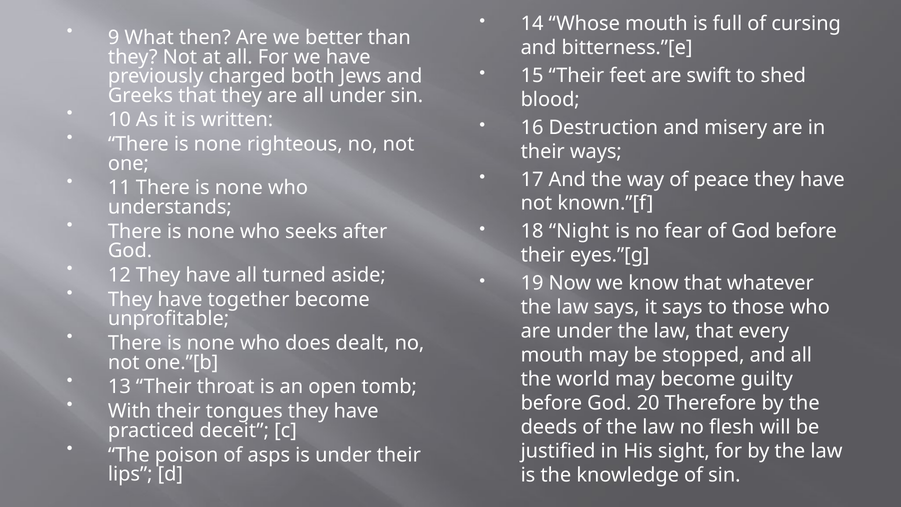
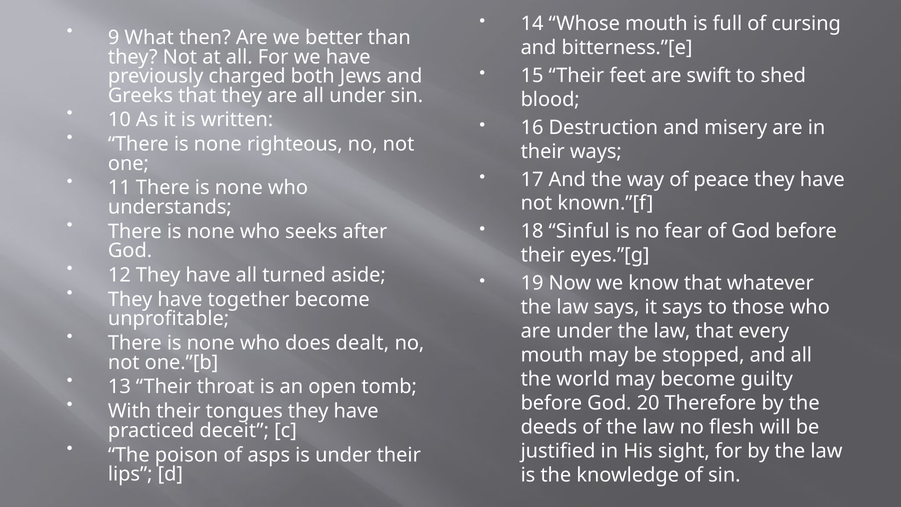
Night: Night -> Sinful (579, 231)
